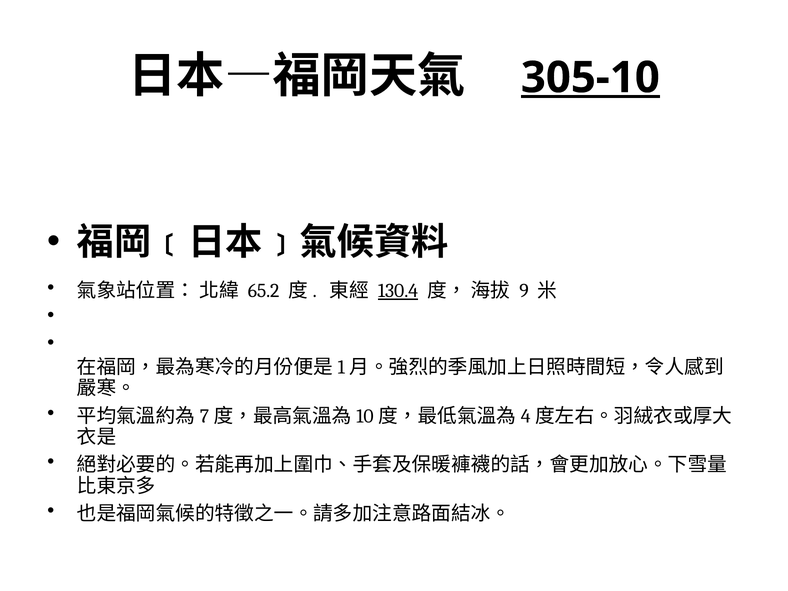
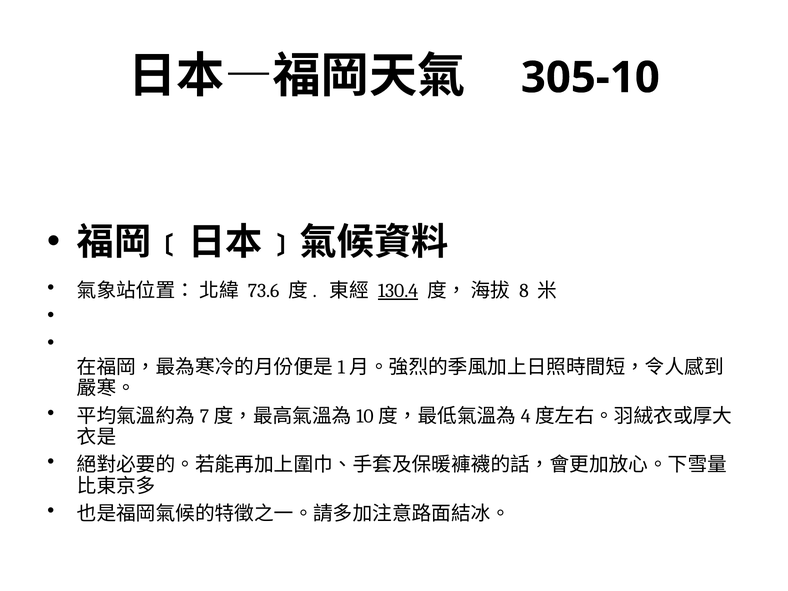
305-10 underline: present -> none (590, 78)
65.2: 65.2 -> 73.6 (264, 291)
9: 9 -> 8 (524, 291)
